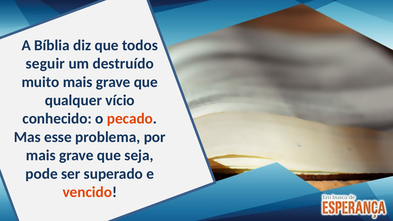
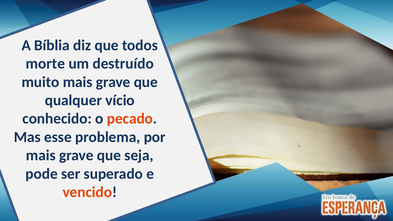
seguir: seguir -> morte (45, 64)
